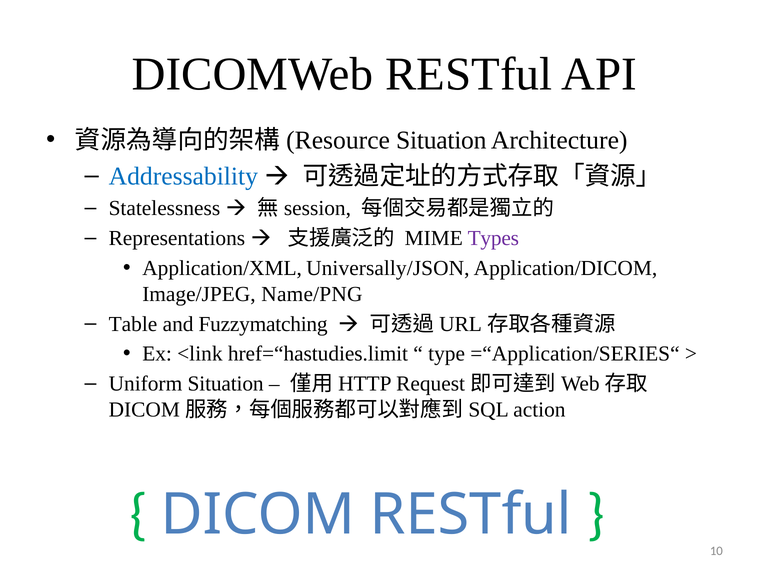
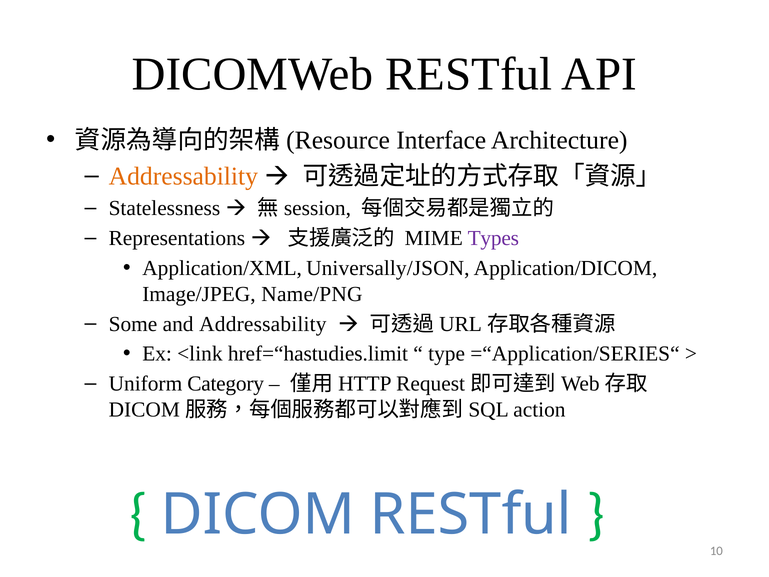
Situation: Situation -> Interface (441, 140)
Addressability colour: blue -> orange (183, 176)
Table: Table -> Some (133, 324)
and Fuzzymatching: Fuzzymatching -> Addressability (263, 324)
Uniform Situation: Situation -> Category (226, 384)
